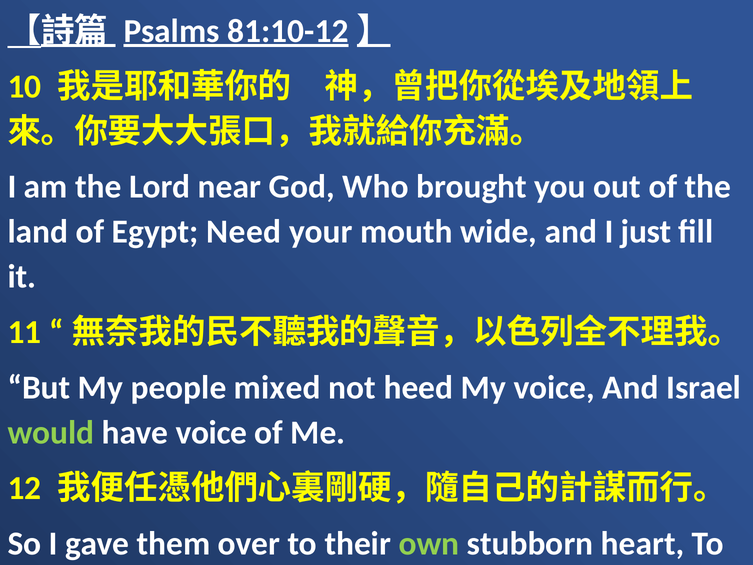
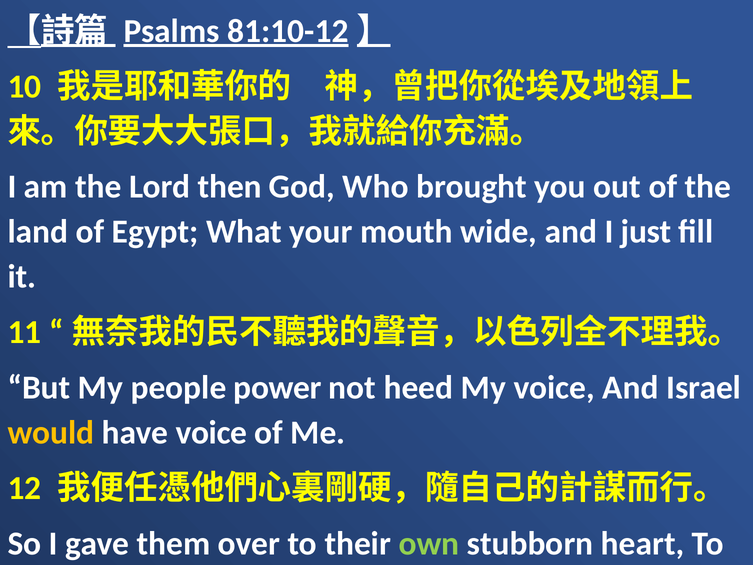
near: near -> then (230, 187)
Need: Need -> What (244, 232)
mixed: mixed -> power (278, 388)
would colour: light green -> yellow (51, 433)
